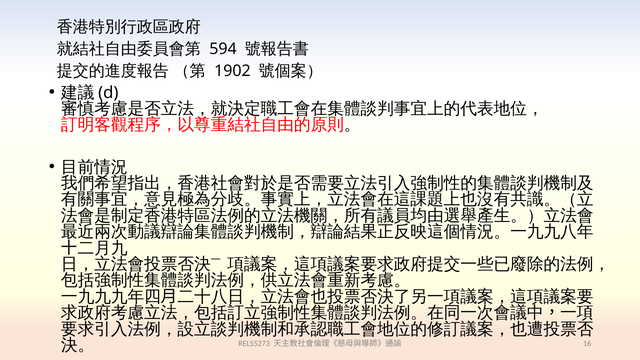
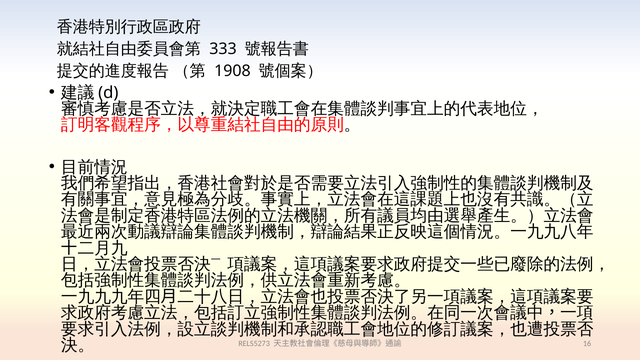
594: 594 -> 333 (223, 49)
1902: 1902 -> 1908 (232, 71)
